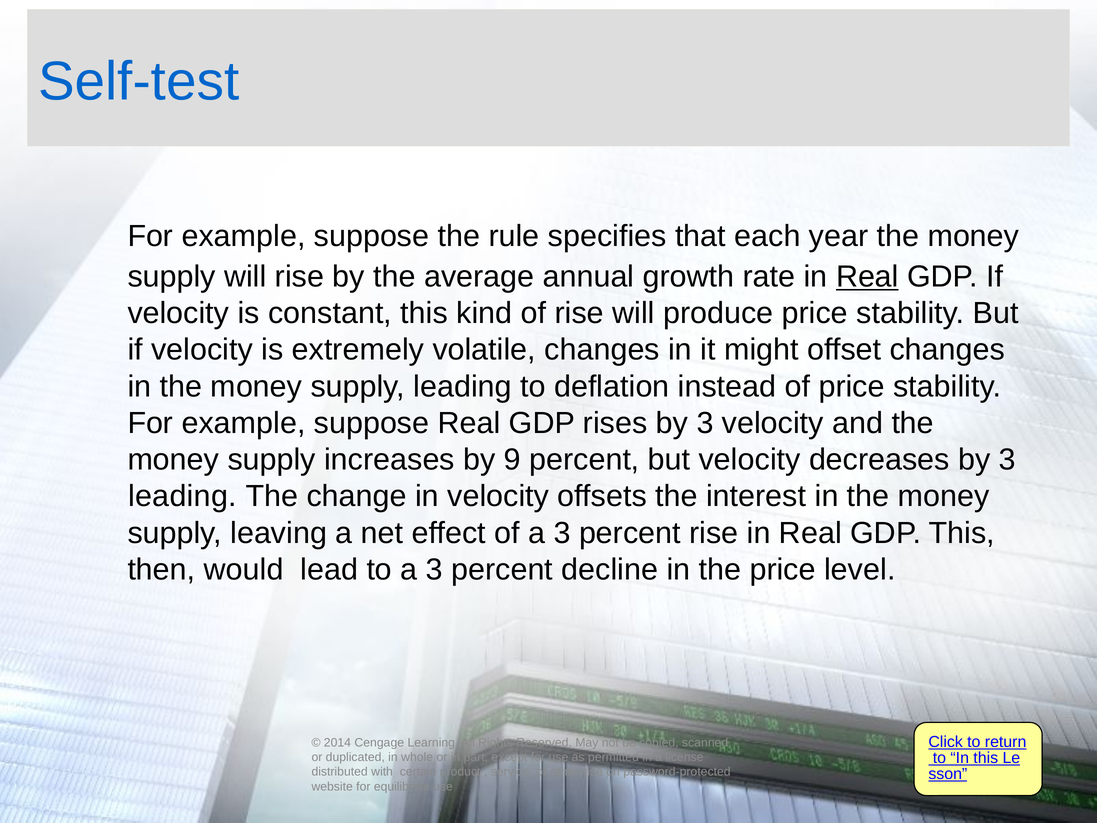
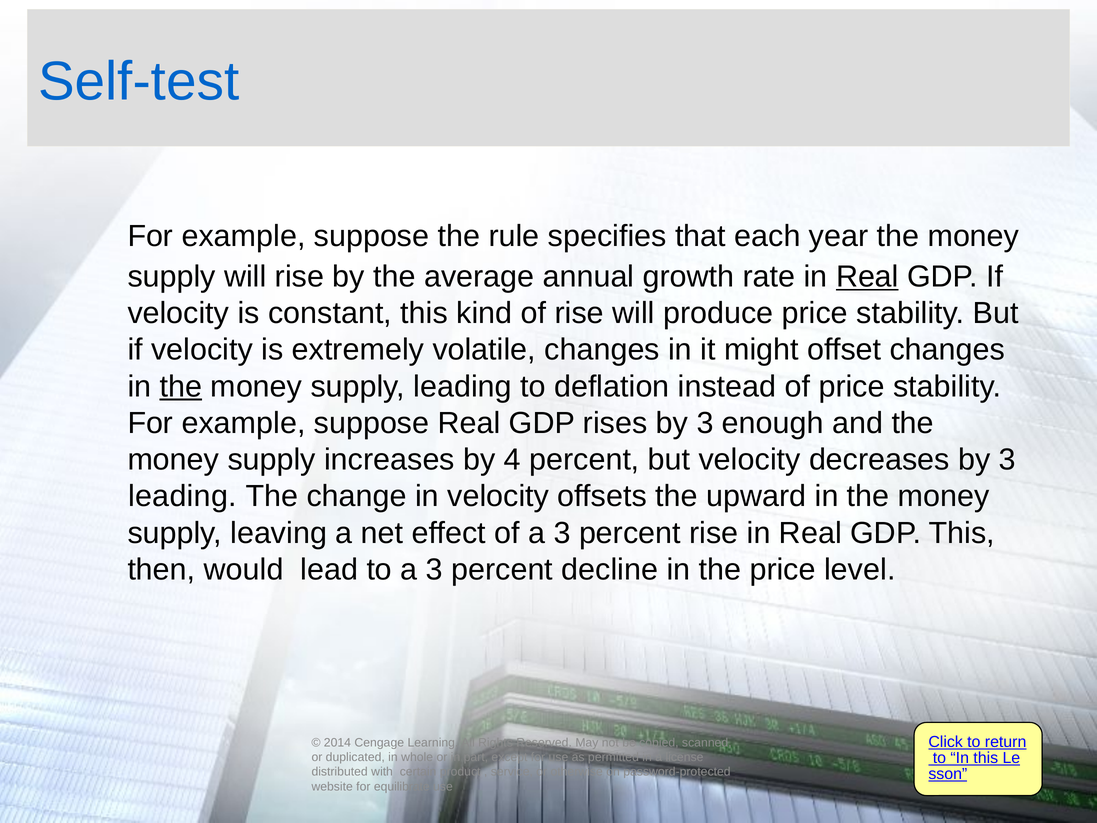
the underline: none -> present (181, 386)
3 velocity: velocity -> enough (773, 423)
9: 9 -> 4 (512, 460)
interest: interest -> upward (756, 496)
